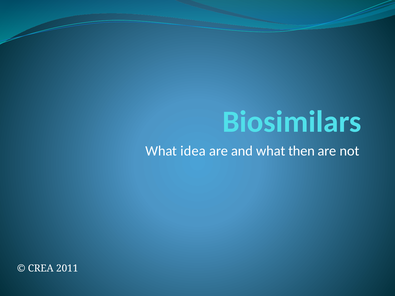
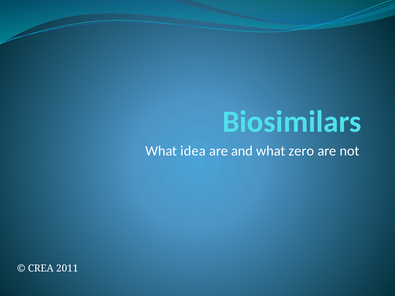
then: then -> zero (301, 151)
